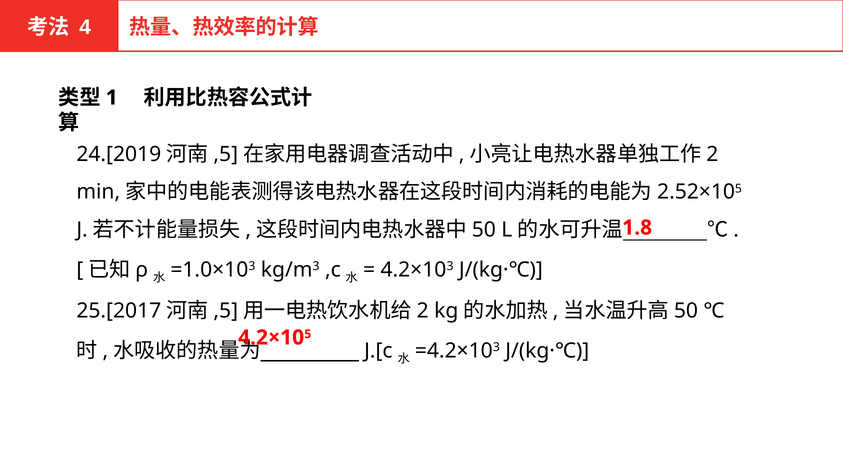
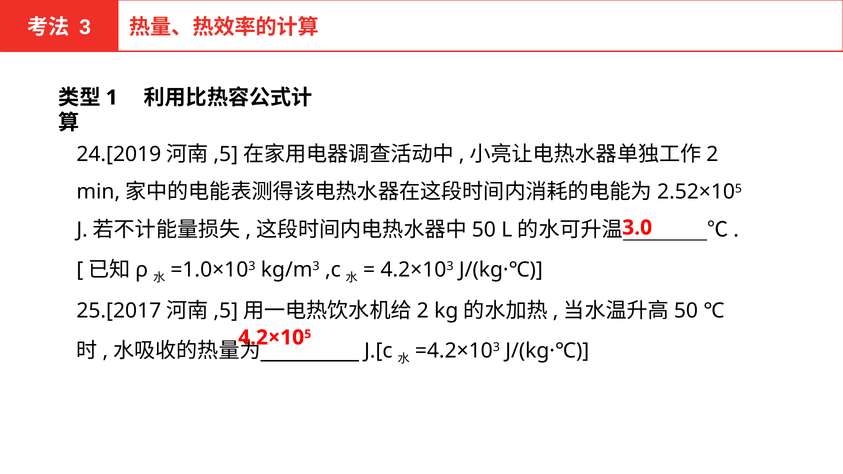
4: 4 -> 3 (85, 27)
1.8: 1.8 -> 3.0 (637, 228)
